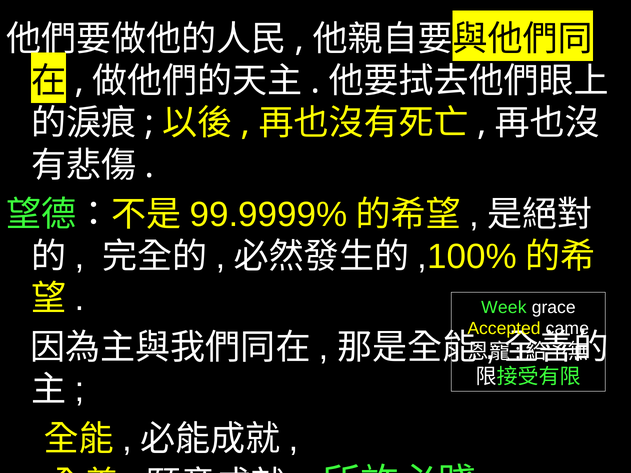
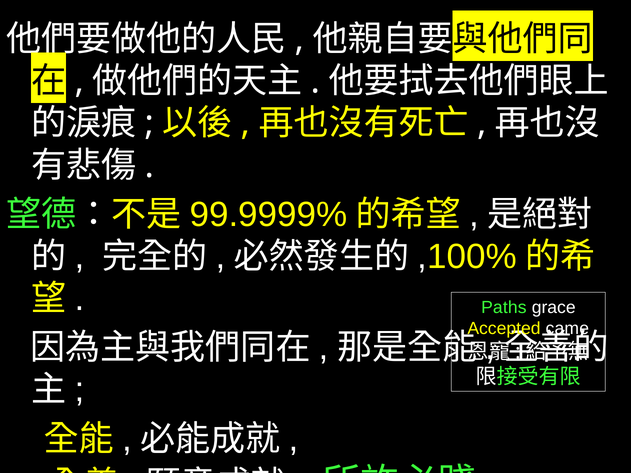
Week: Week -> Paths (504, 307)
